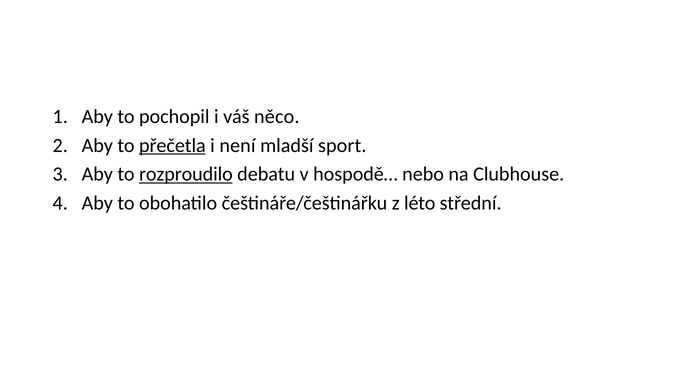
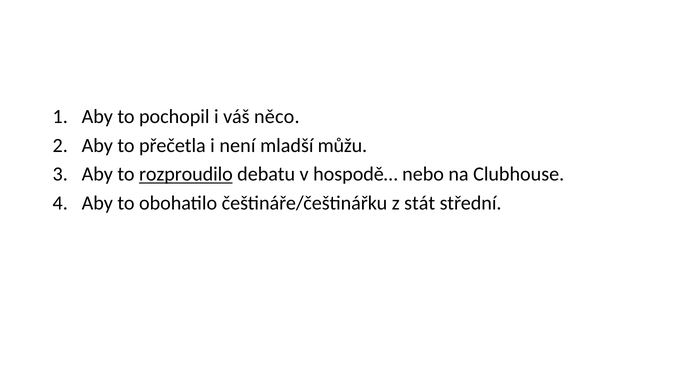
přečetla underline: present -> none (172, 146)
sport: sport -> můžu (342, 146)
léto: léto -> stát (420, 203)
